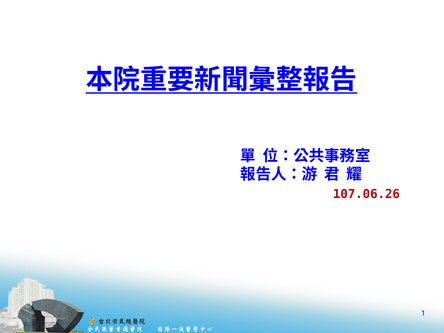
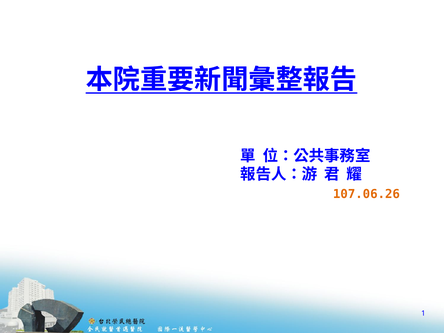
107.06.26 colour: red -> orange (366, 194)
